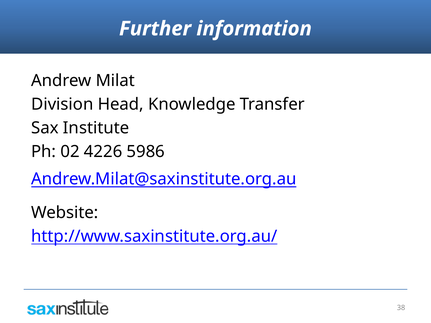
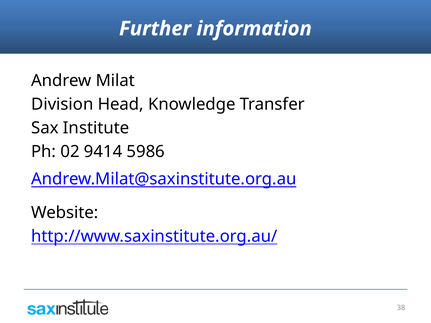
4226: 4226 -> 9414 (103, 152)
